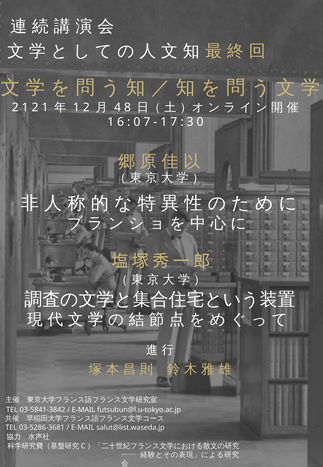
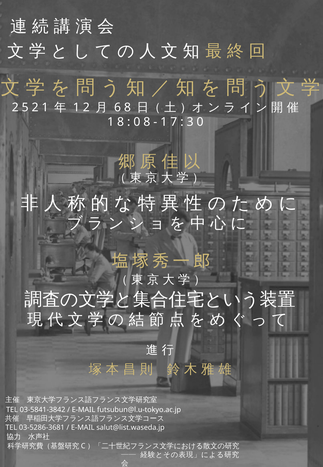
1: 1 -> 5 (25, 107)
4: 4 -> 6 (118, 107)
1 6: 6 -> 8 (121, 122)
0 7: 7 -> 8 (147, 122)
